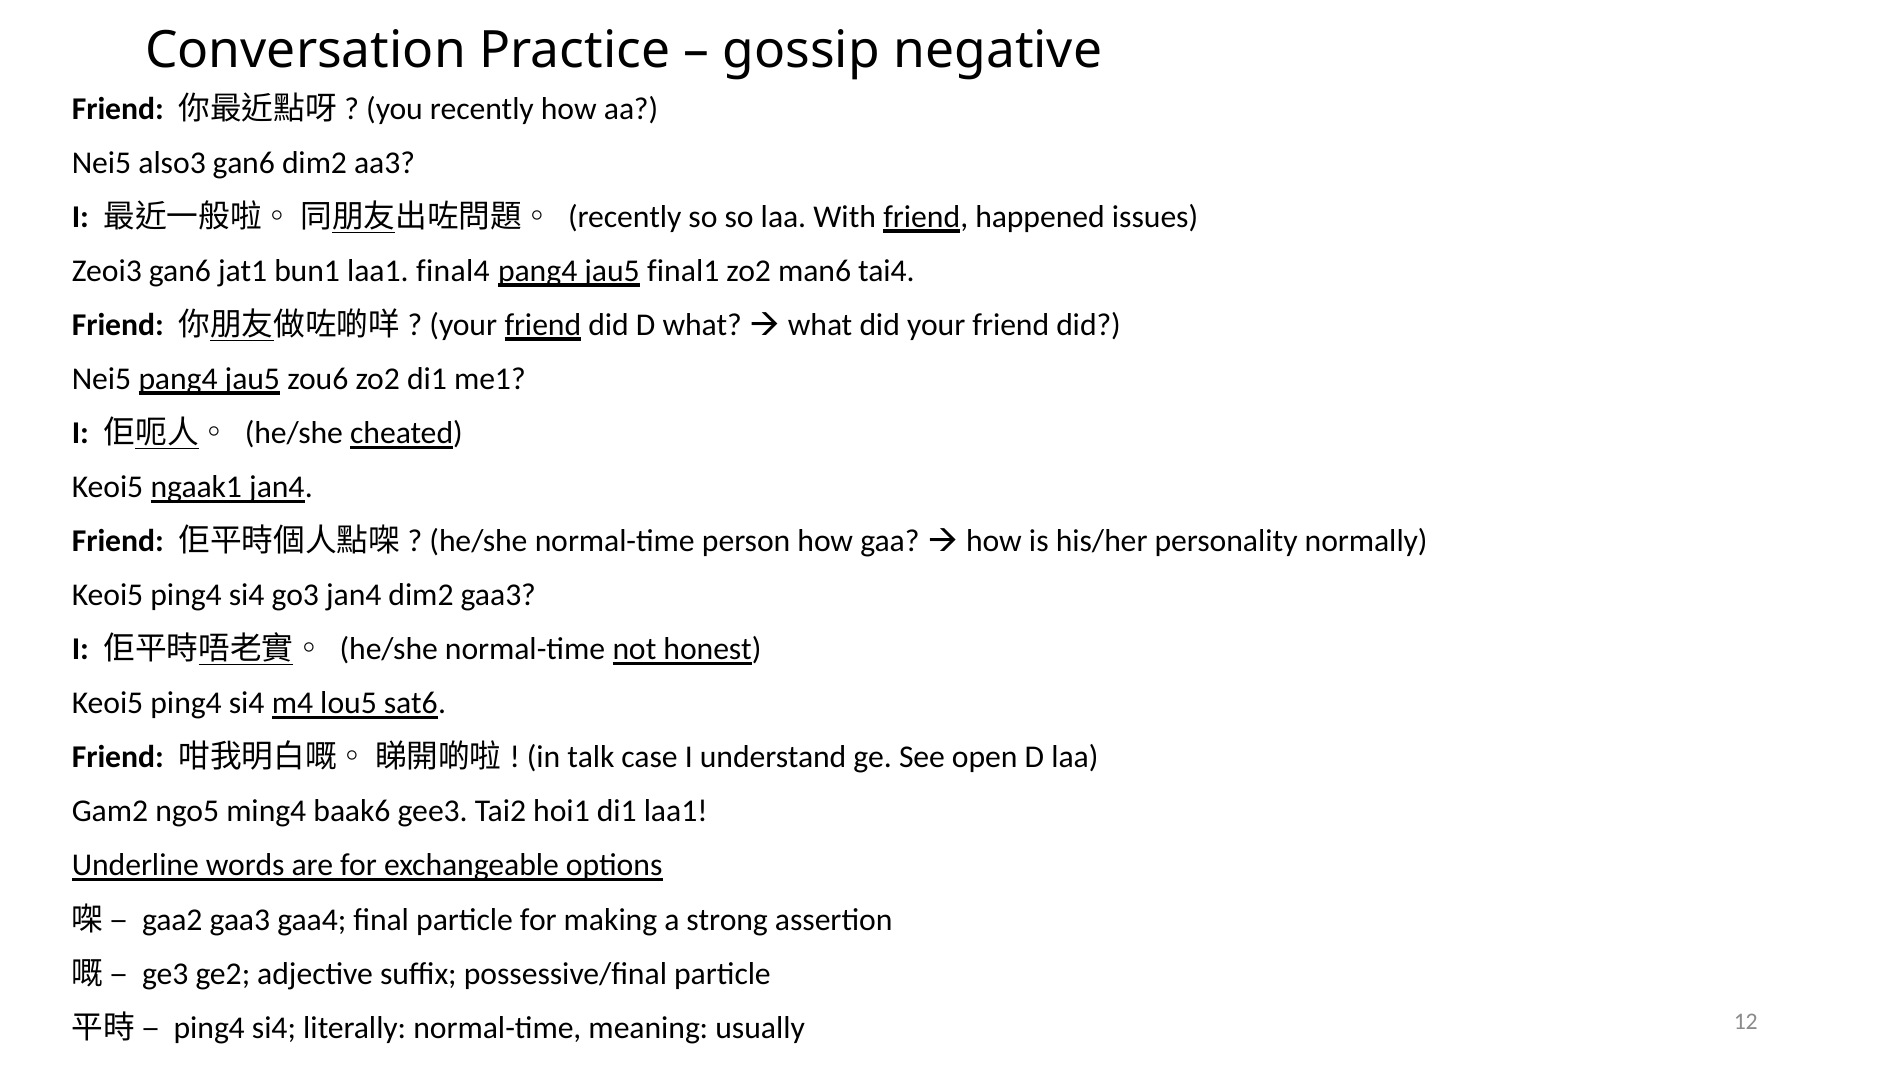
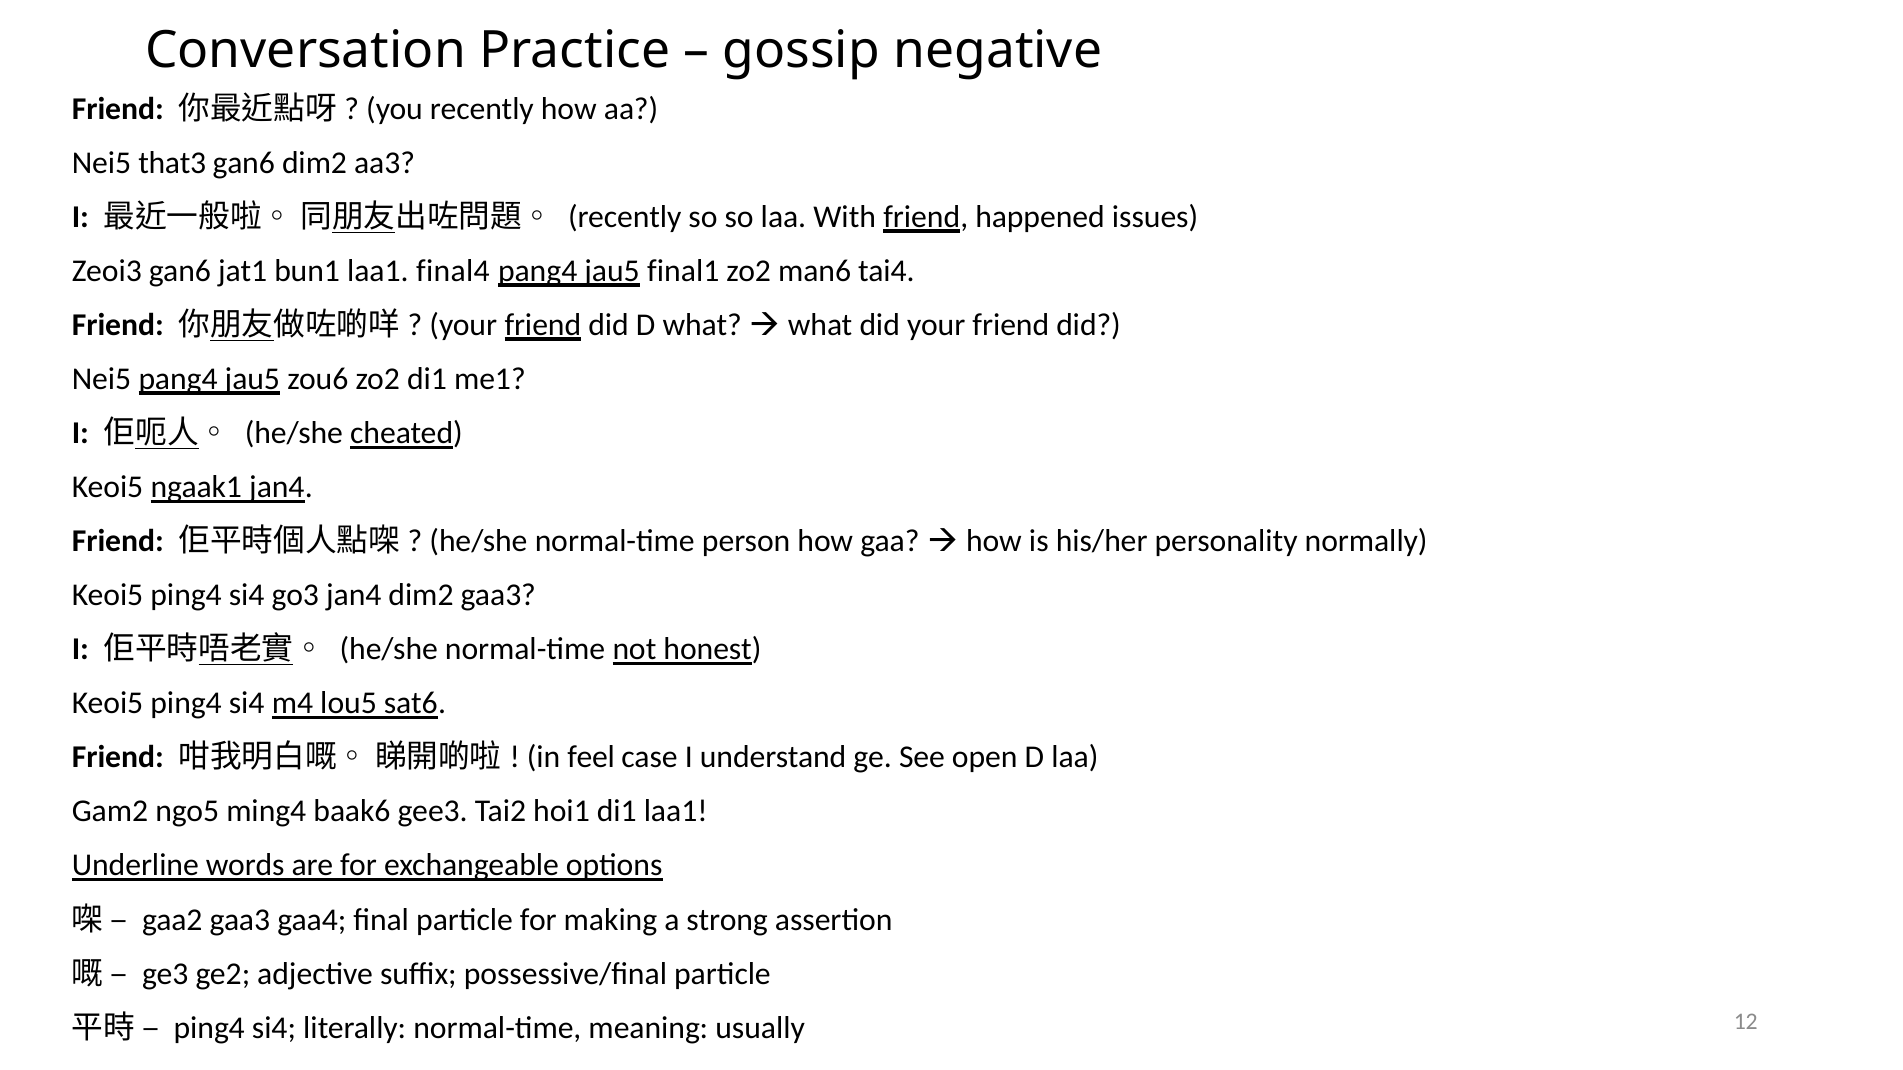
also3: also3 -> that3 (172, 163)
talk: talk -> feel (591, 758)
